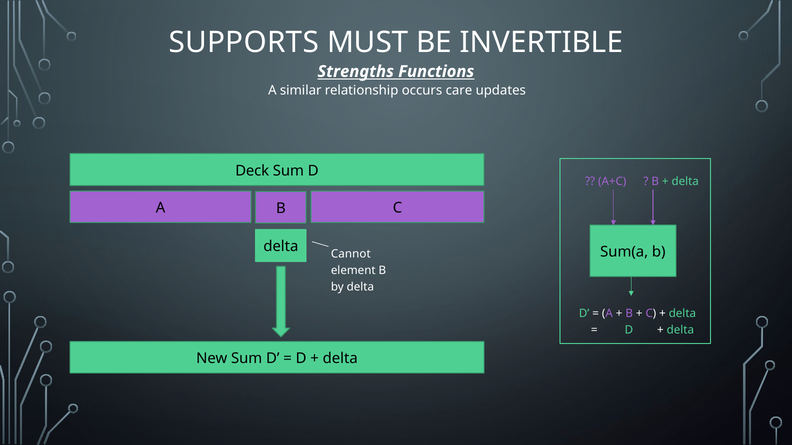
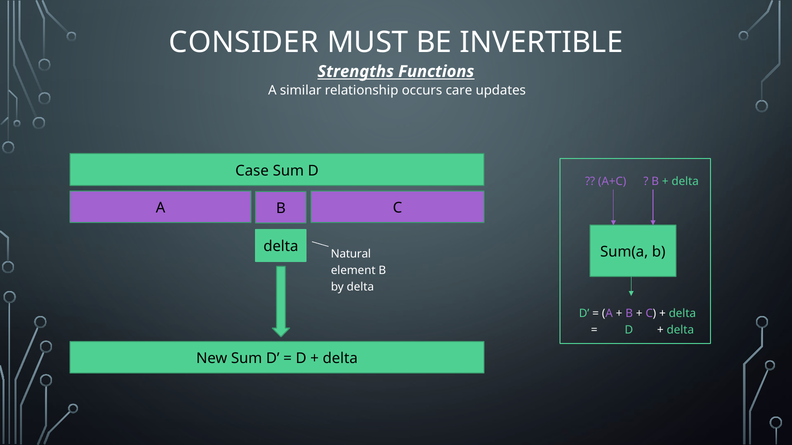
SUPPORTS: SUPPORTS -> CONSIDER (244, 43)
Deck: Deck -> Case (252, 171)
Cannot: Cannot -> Natural (351, 254)
